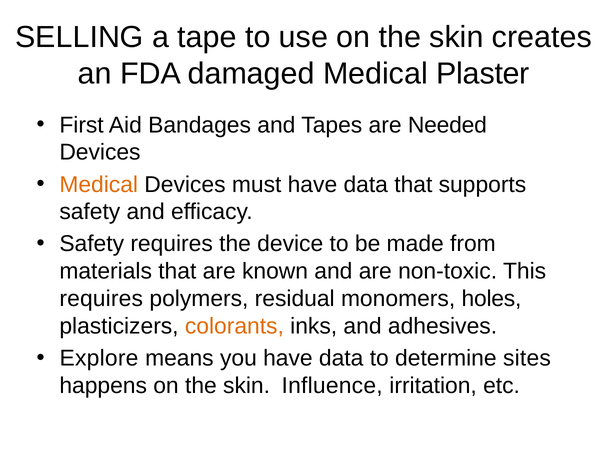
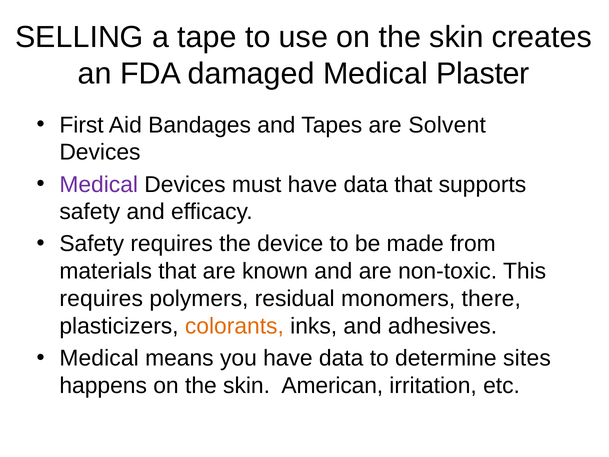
Needed: Needed -> Solvent (447, 125)
Medical colour: orange -> purple (99, 184)
holes: holes -> there (491, 299)
Explore: Explore -> Medical (99, 358)
Influence: Influence -> American (332, 386)
